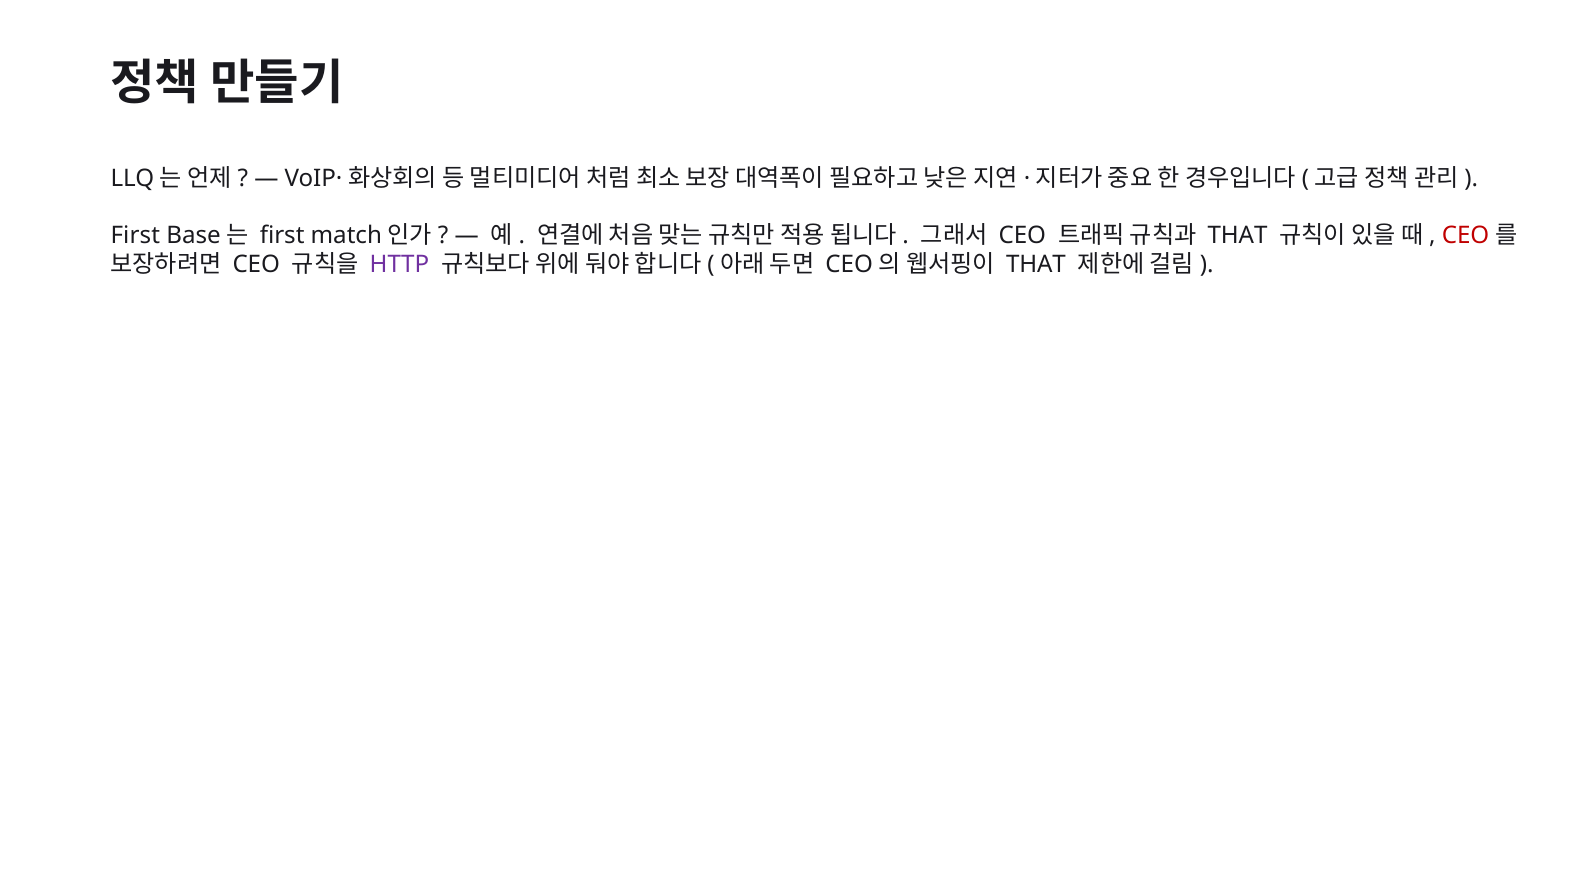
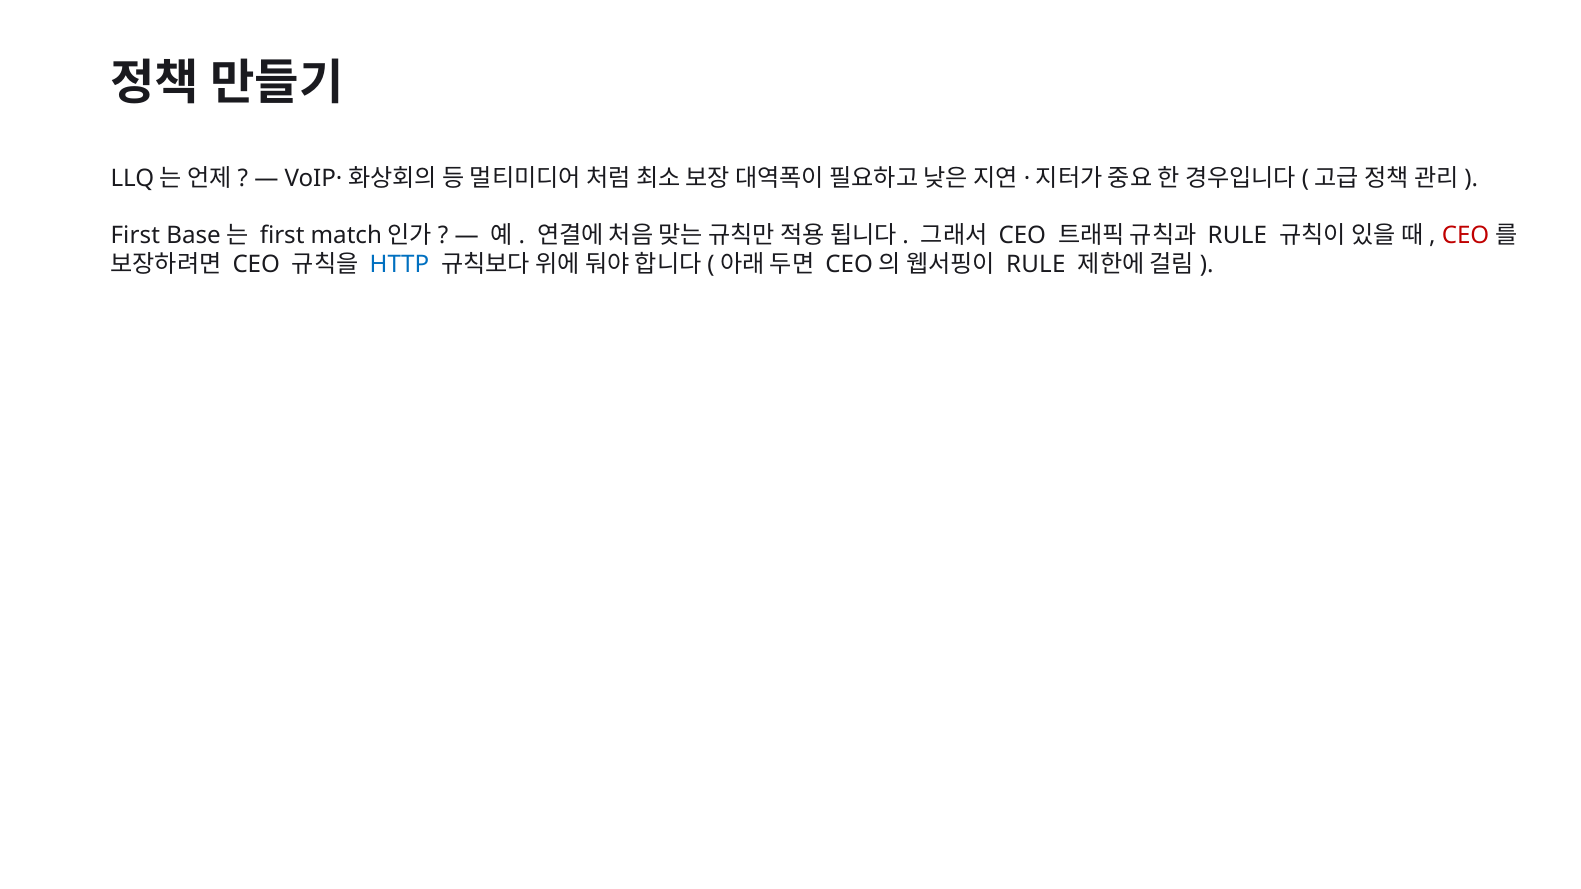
THAT: THAT -> RULE (1237, 236)
HTTP colour: purple -> blue (399, 265)
THAT: THAT -> RULE (1036, 265)
